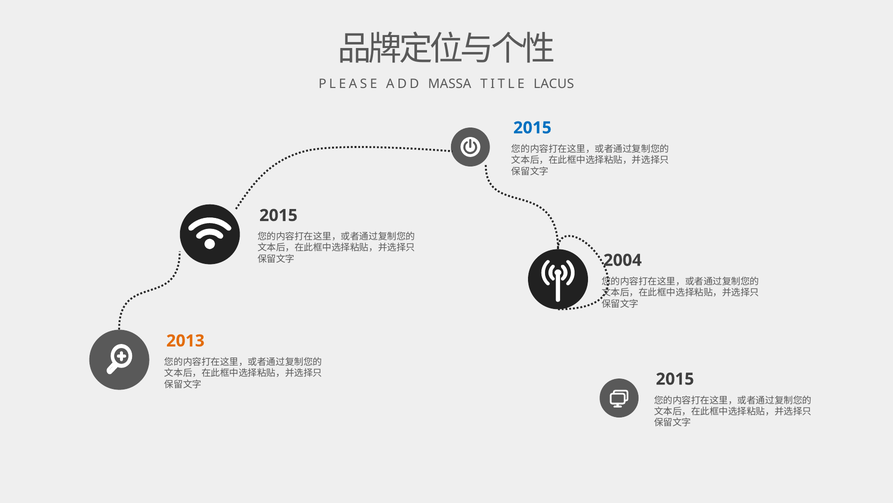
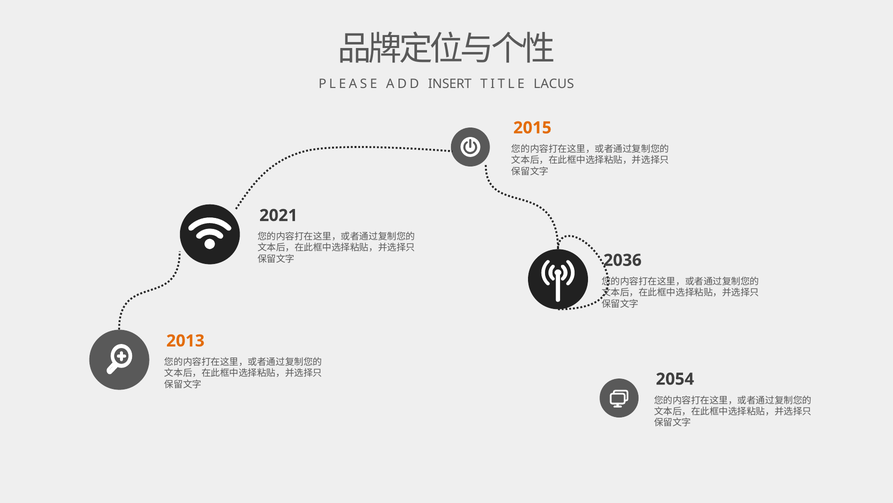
MASSA: MASSA -> INSERT (450, 84)
2015 colour: blue -> orange (532, 128)
2015: 2015 -> 2021 (278, 215)
2004: 2004 -> 2036 (623, 260)
2015: 2015 -> 2054 (675, 379)
